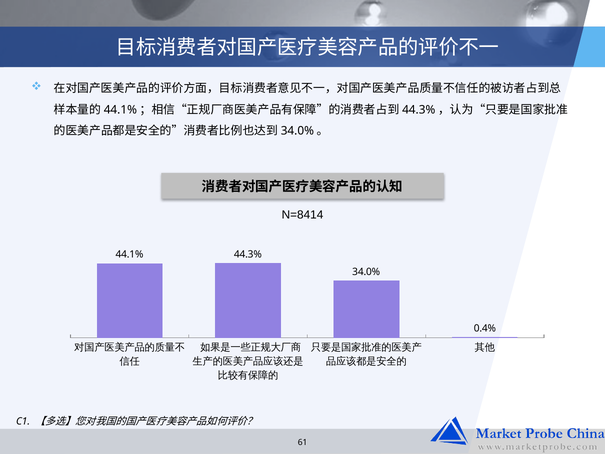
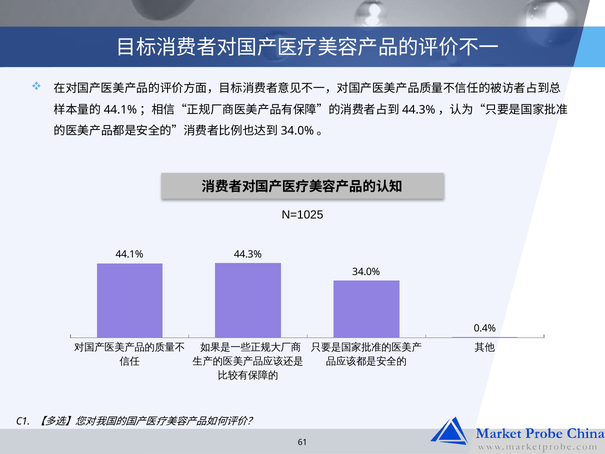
N=8414: N=8414 -> N=1025 (303, 215)
